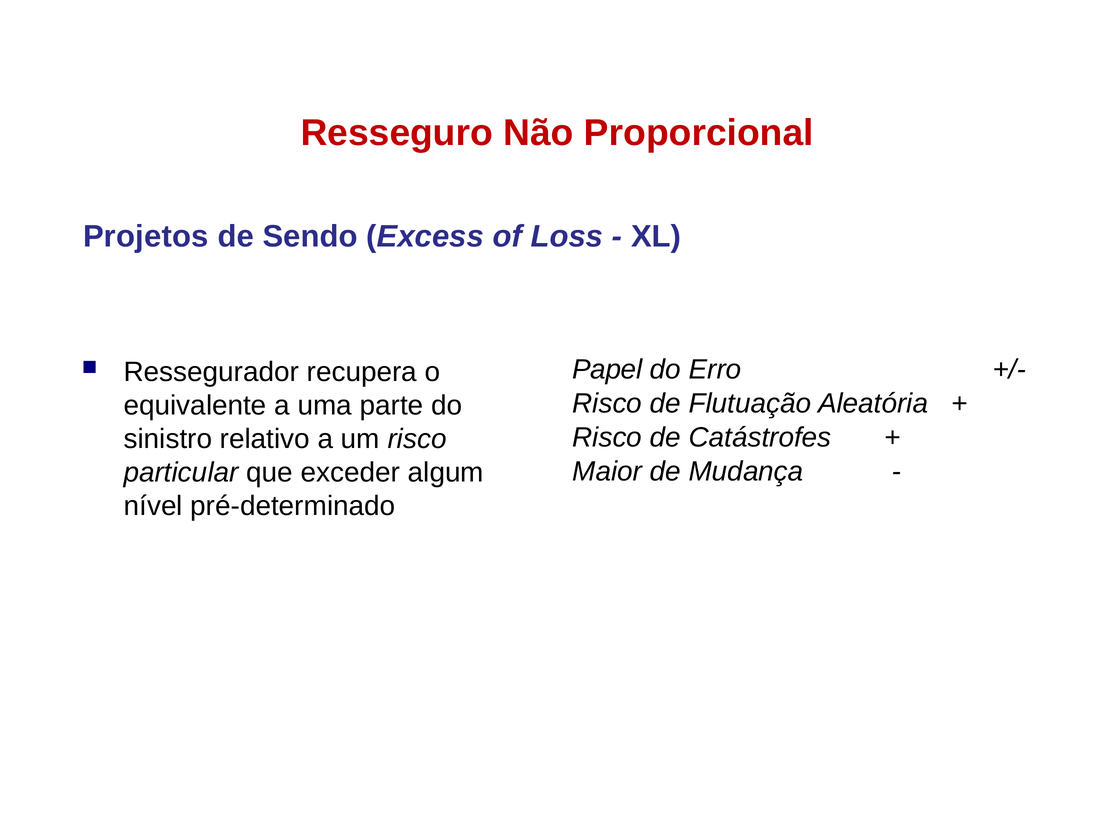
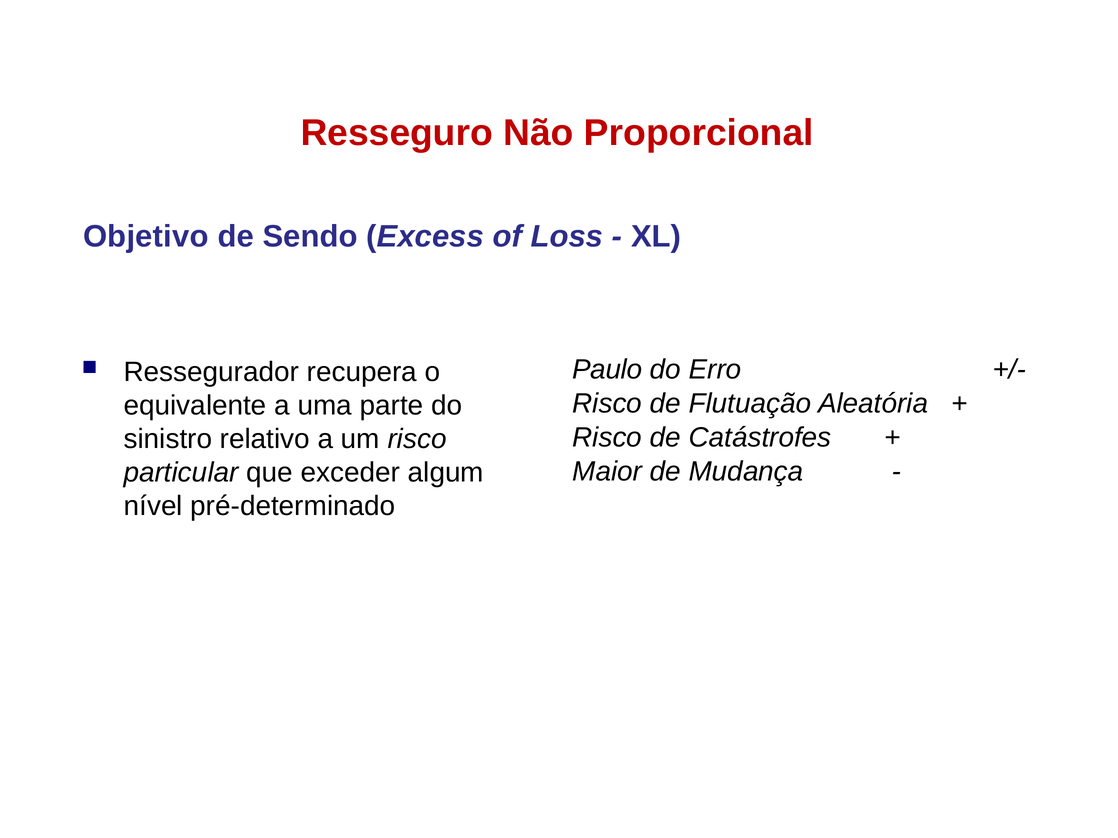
Projetos: Projetos -> Objetivo (146, 237)
Papel: Papel -> Paulo (607, 370)
